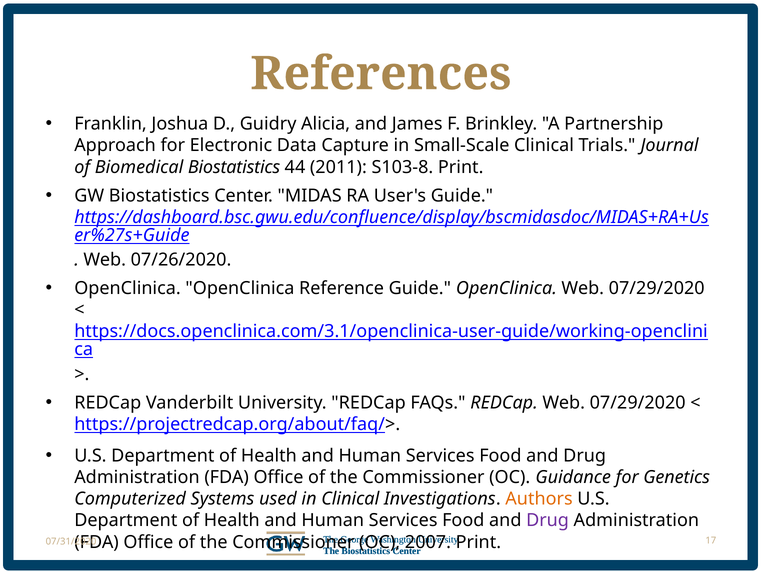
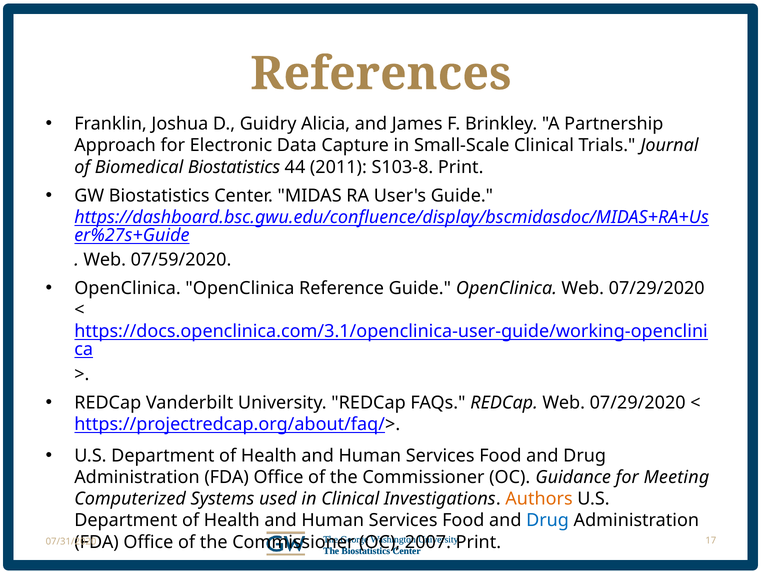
07/26/2020: 07/26/2020 -> 07/59/2020 (181, 260)
Genetics: Genetics -> Meeting (676, 477)
Drug colour: purple -> blue (548, 520)
